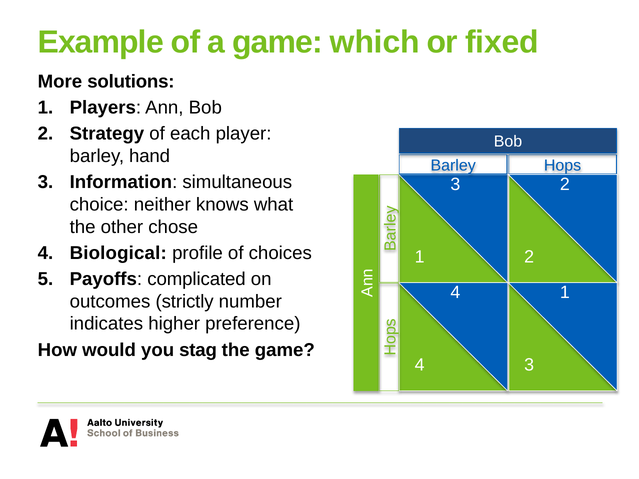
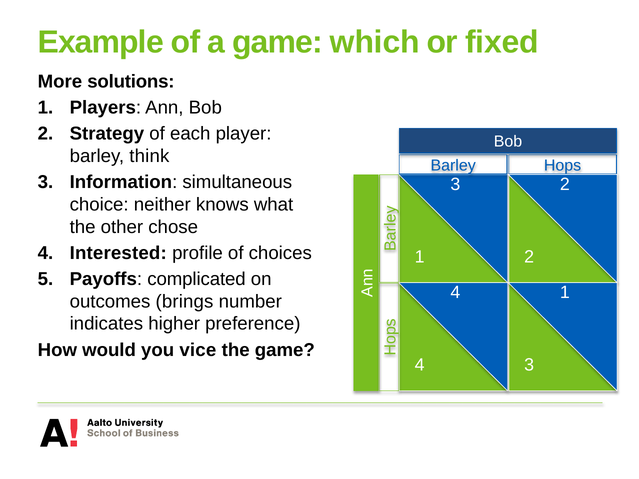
hand: hand -> think (149, 156)
Biological: Biological -> Interested (118, 253)
strictly: strictly -> brings (184, 302)
stag: stag -> vice (198, 350)
